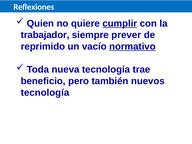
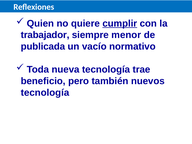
prever: prever -> menor (126, 35)
reprimido: reprimido -> publicada (43, 46)
normativo underline: present -> none (132, 46)
